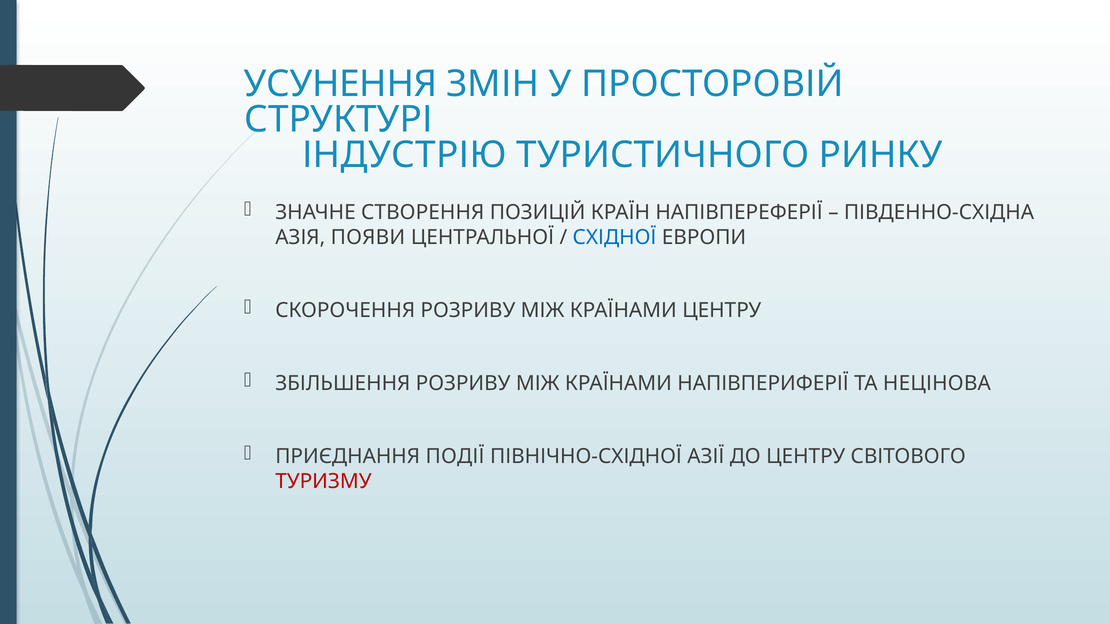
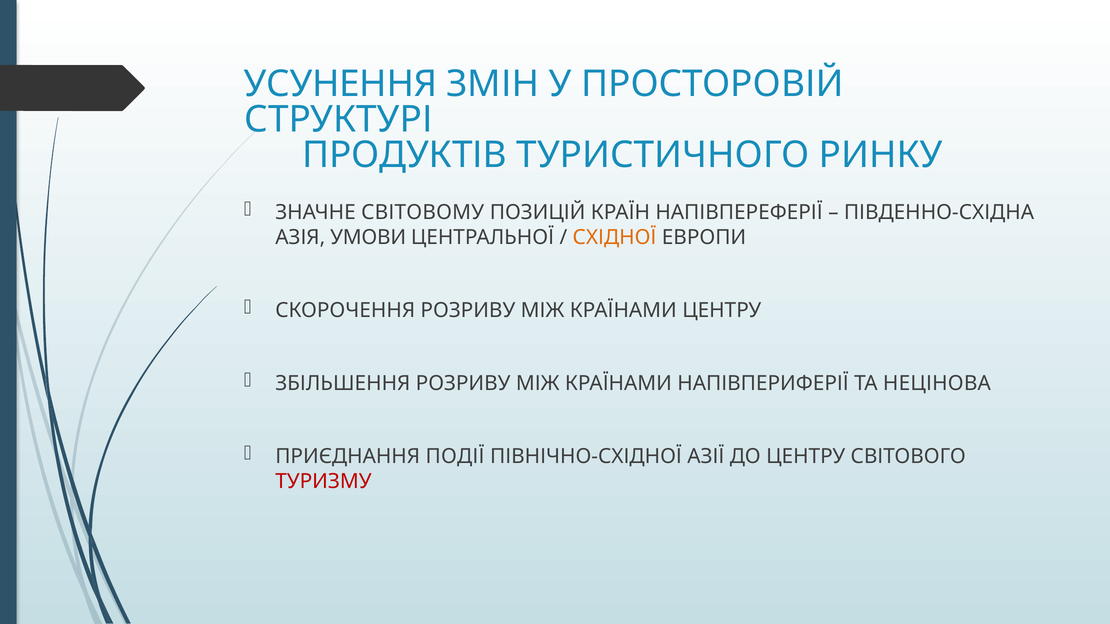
ІНДУСТРІЮ: ІНДУСТРІЮ -> ПРОДУКТІВ (405, 155)
СТВОРЕННЯ: СТВОРЕННЯ -> СВІТОВОМУ (423, 212)
ПОЯВИ: ПОЯВИ -> УМОВИ (368, 237)
СХІДНОЇ colour: blue -> orange (614, 237)
